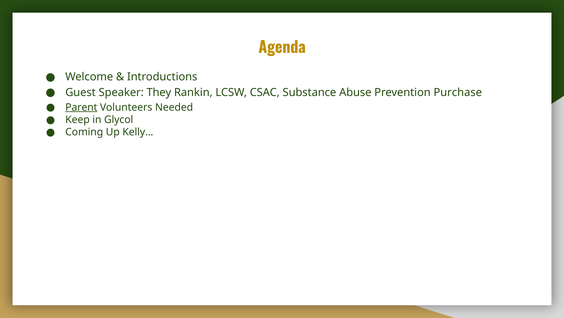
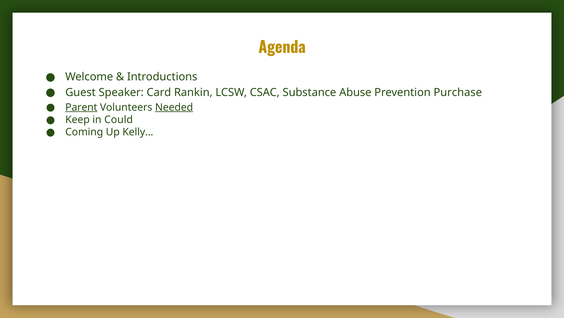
They: They -> Card (159, 92)
Needed underline: none -> present (174, 107)
Glycol: Glycol -> Could (119, 120)
